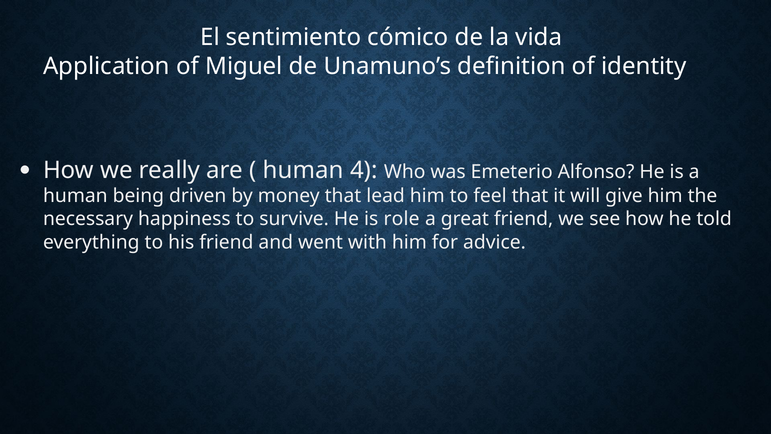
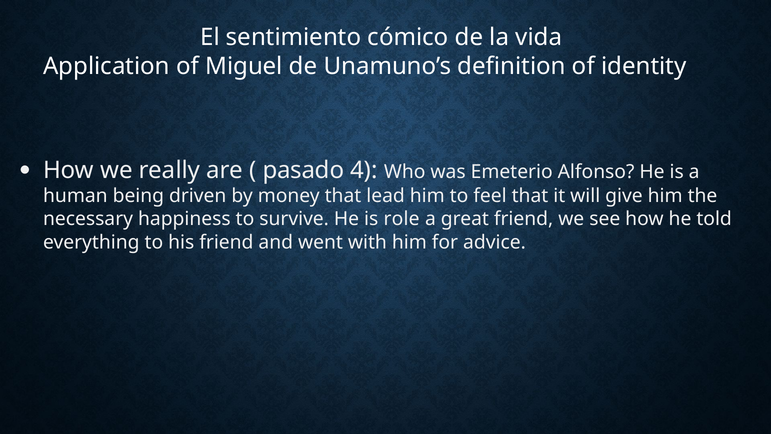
human: human -> pasado (303, 170)
